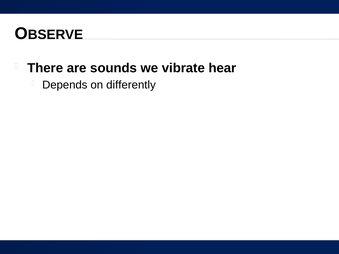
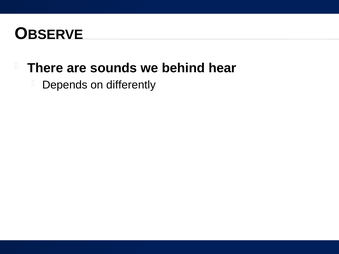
vibrate: vibrate -> behind (183, 68)
